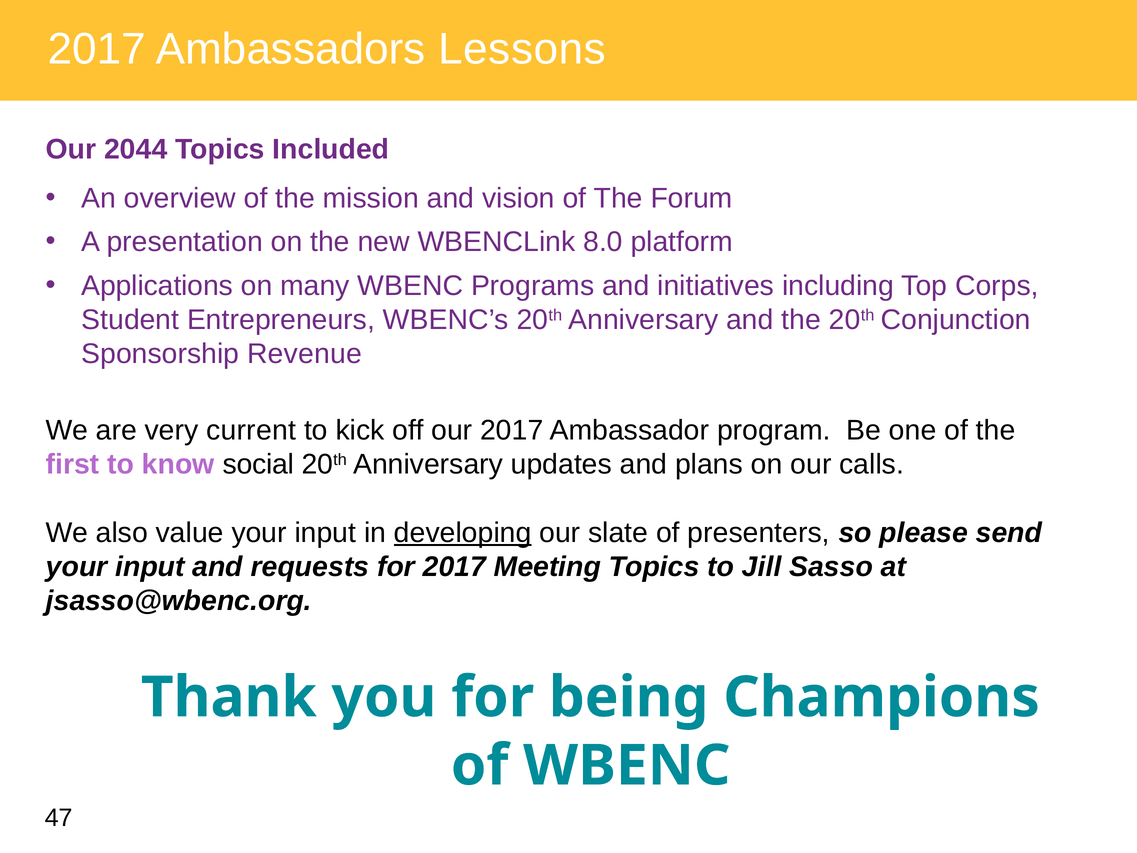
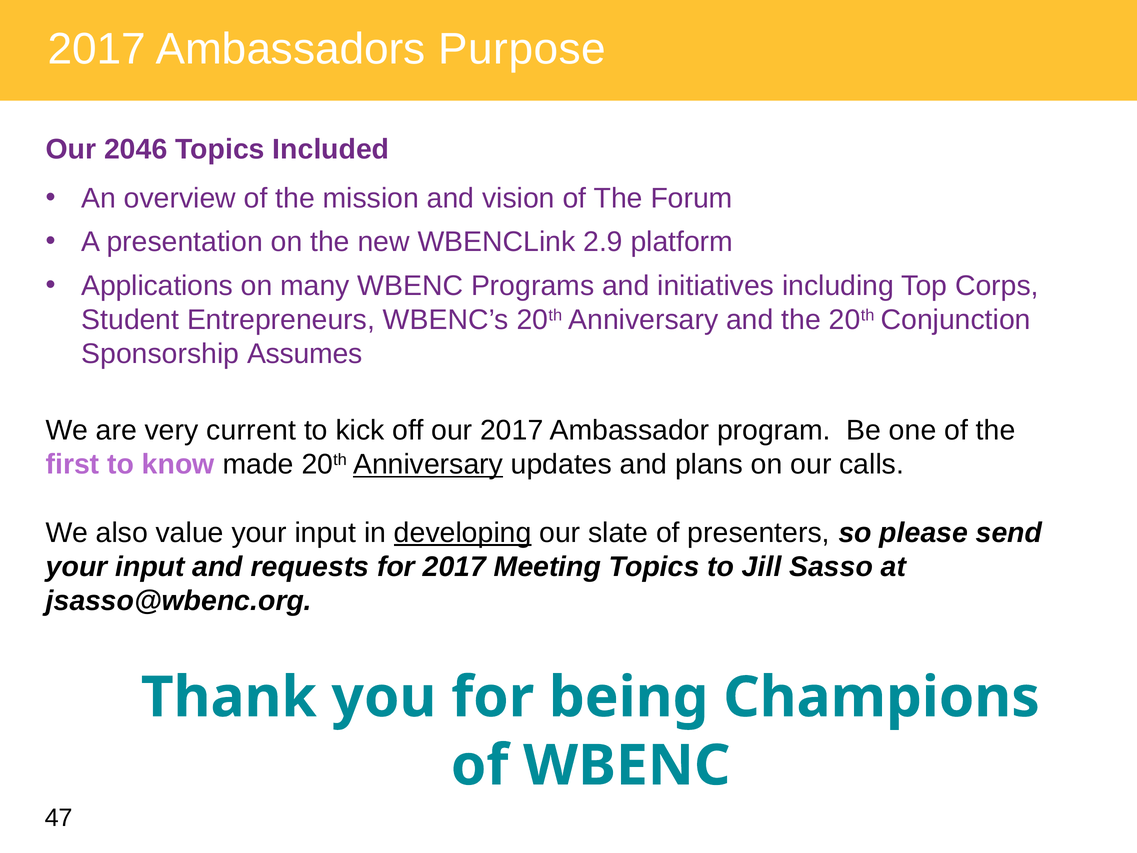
Lessons: Lessons -> Purpose (522, 49)
2044: 2044 -> 2046 (136, 149)
8.0: 8.0 -> 2.9 (603, 242)
Revenue: Revenue -> Assumes (305, 354)
social: social -> made (258, 464)
Anniversary underline: none -> present (428, 464)
